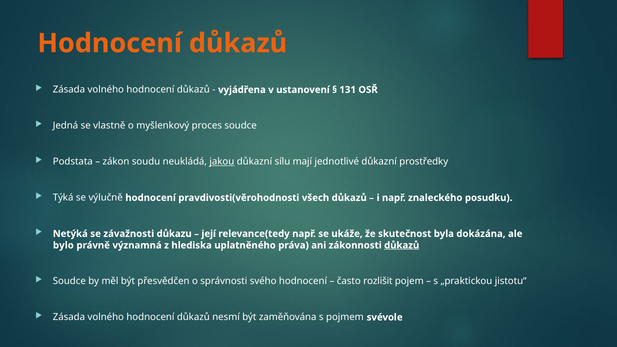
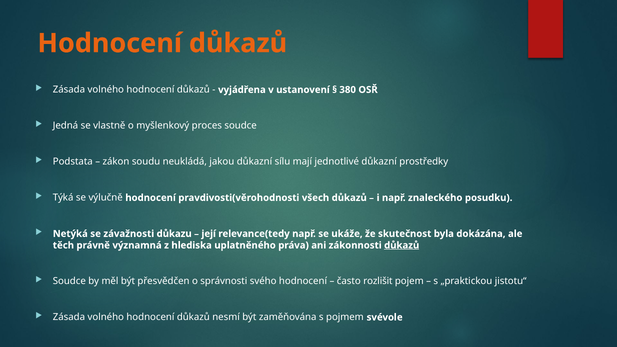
131: 131 -> 380 (348, 90)
jakou underline: present -> none (222, 162)
bylo: bylo -> těch (63, 245)
